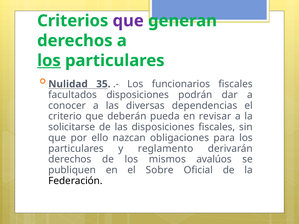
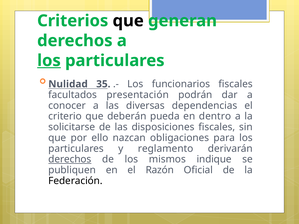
que colour: purple -> black (128, 21)
facultados disposiciones: disposiciones -> presentación (138, 95)
revisar: revisar -> dentro (215, 116)
derechos underline: none -> present (70, 159)
avalúos: avalúos -> indique (214, 159)
Sobre: Sobre -> Razón (160, 170)
